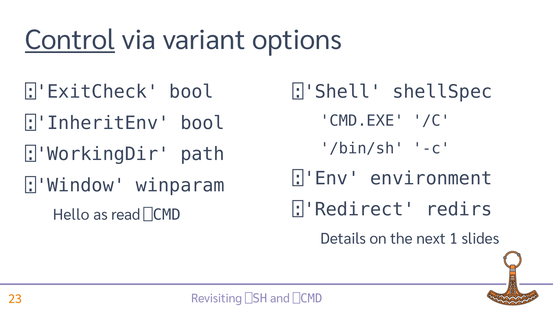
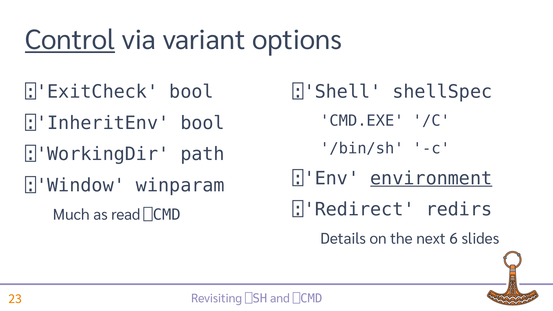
environment underline: none -> present (431, 178)
Hello: Hello -> Much (71, 215)
1: 1 -> 6 (454, 239)
